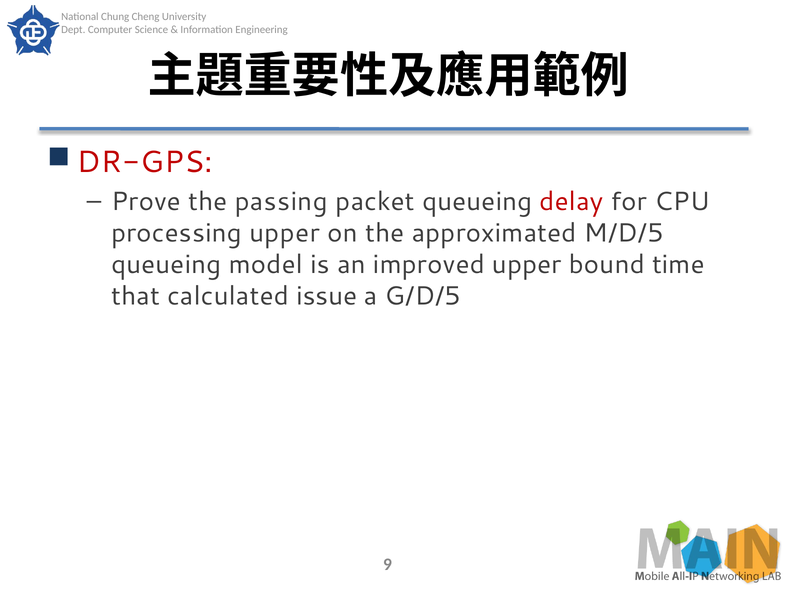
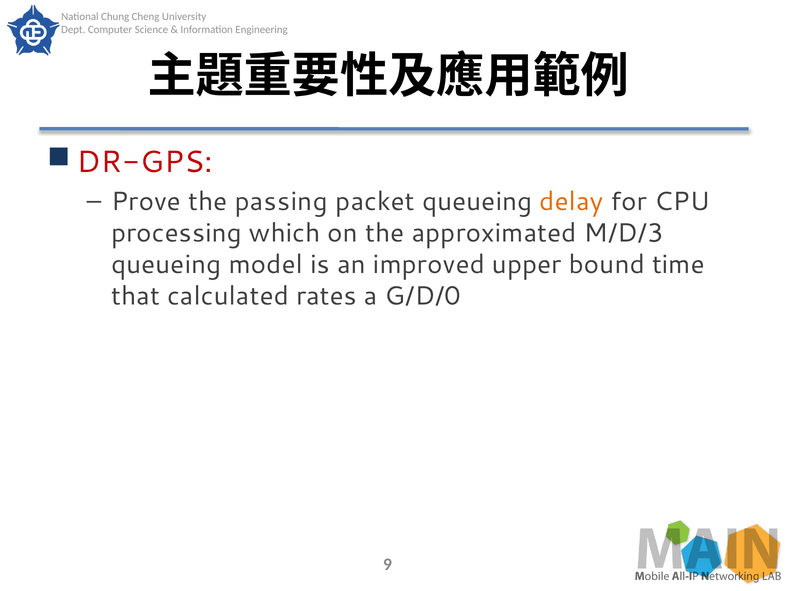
delay colour: red -> orange (571, 201)
processing upper: upper -> which (285, 233)
M/D/5: M/D/5 -> M/D/3 (624, 233)
issue: issue -> rates (327, 296)
G/D/5: G/D/5 -> G/D/0 (423, 296)
